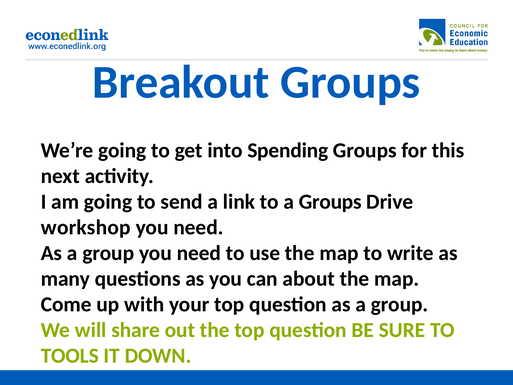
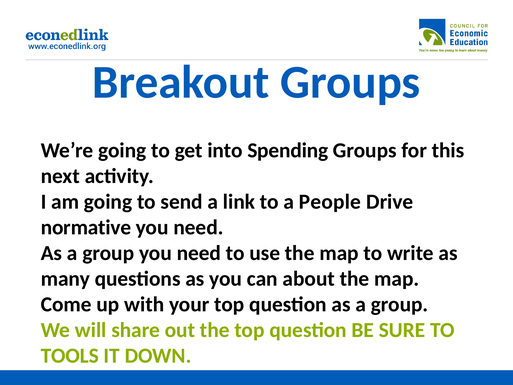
a Groups: Groups -> People (330, 202)
workshop: workshop -> normative (86, 227)
